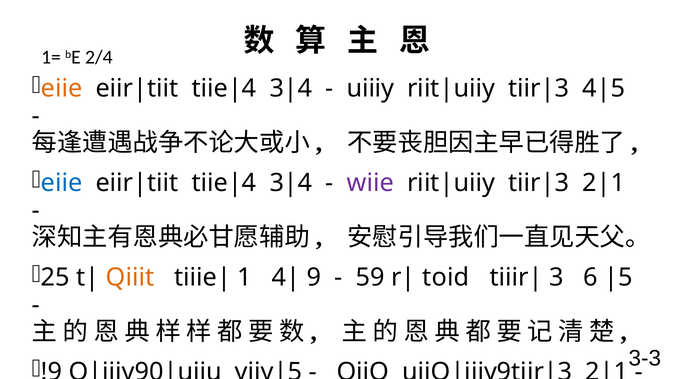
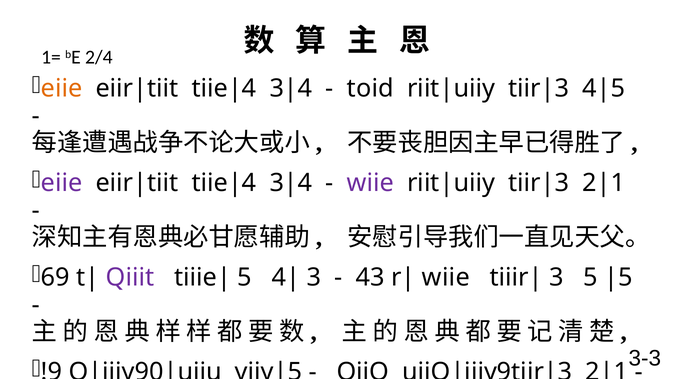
uiiiy: uiiiy -> toid (370, 88)
eiie colour: blue -> purple (62, 183)
25: 25 -> 69 (55, 278)
Qiiit colour: orange -> purple (130, 278)
1: 1 -> 5 (245, 278)
9: 9 -> 3 (314, 278)
59: 59 -> 43 (370, 278)
toid: toid -> wiie (446, 278)
3 6: 6 -> 5 (591, 278)
